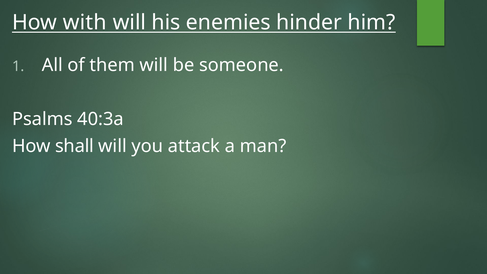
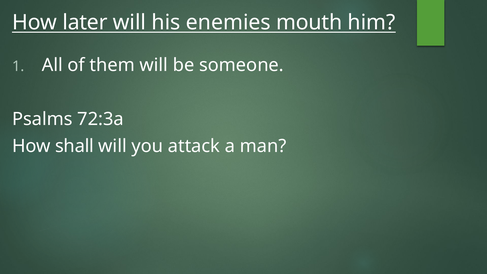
with: with -> later (85, 23)
hinder: hinder -> mouth (309, 23)
40:3a: 40:3a -> 72:3a (101, 119)
